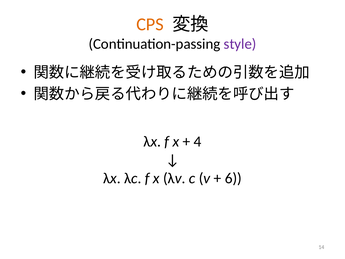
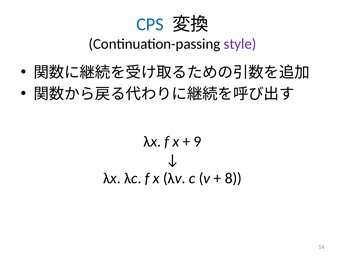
CPS colour: orange -> blue (150, 24)
4: 4 -> 9 (198, 141)
6: 6 -> 8 (233, 178)
